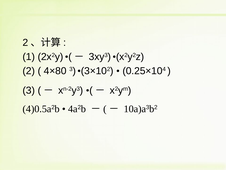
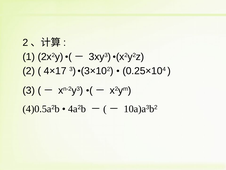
4×80: 4×80 -> 4×17 (55, 71)
